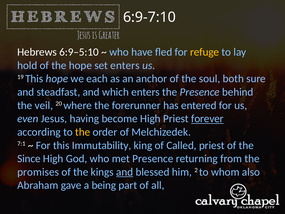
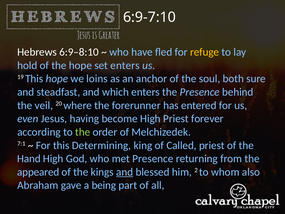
6:9–5:10: 6:9–5:10 -> 6:9–8:10 (79, 52)
each: each -> loins (97, 79)
forever underline: present -> none (207, 119)
the colour: yellow -> light green (83, 132)
Immutability: Immutability -> Determining (102, 145)
Since: Since -> Hand (29, 158)
promises: promises -> appeared (38, 172)
